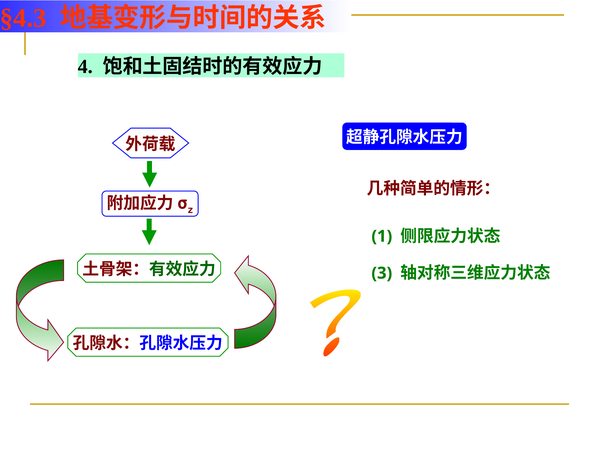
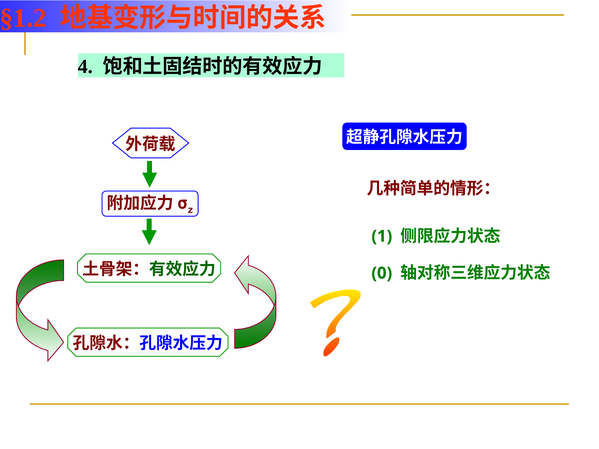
§4.3: §4.3 -> §1.2 (23, 18)
3: 3 -> 0 (382, 273)
